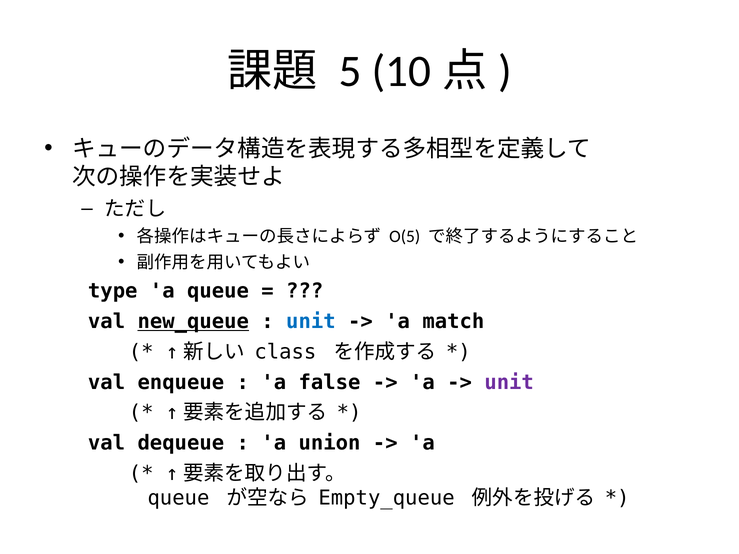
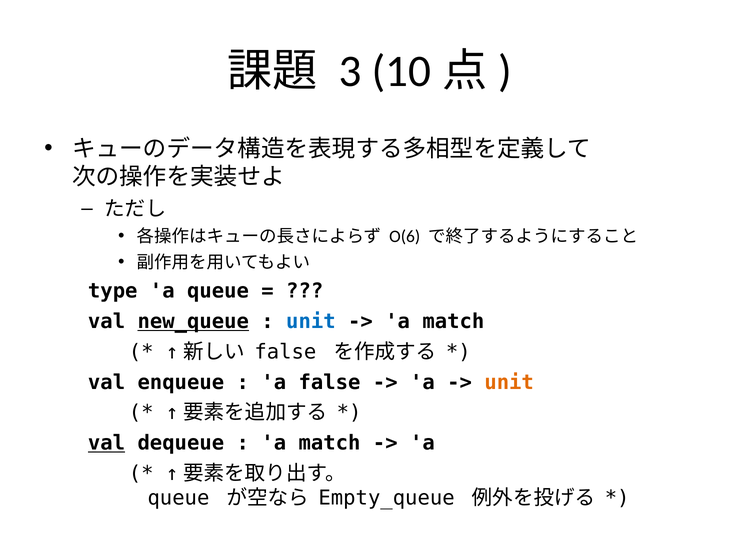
5: 5 -> 3 (350, 72)
O(5: O(5 -> O(6 (405, 237)
class: class -> false (285, 352)
unit colour: purple -> orange (509, 383)
val underline: none -> present (107, 443)
union: union -> match (330, 443)
